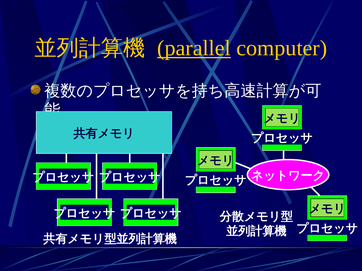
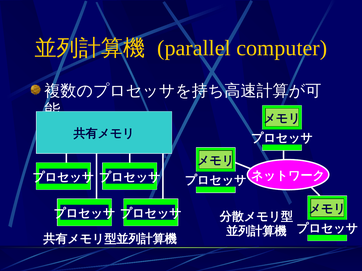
parallel underline: present -> none (194, 48)
